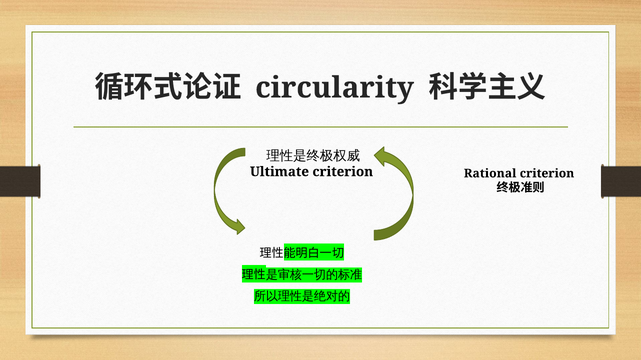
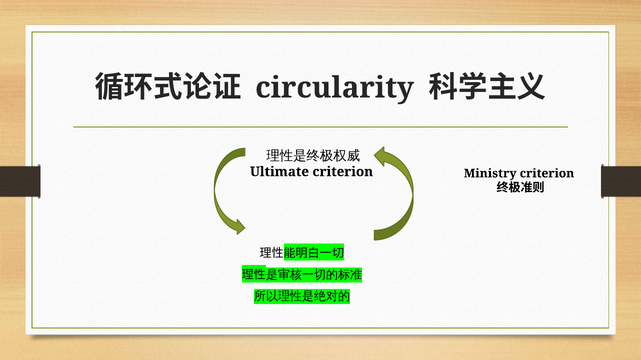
Rational: Rational -> Ministry (490, 174)
